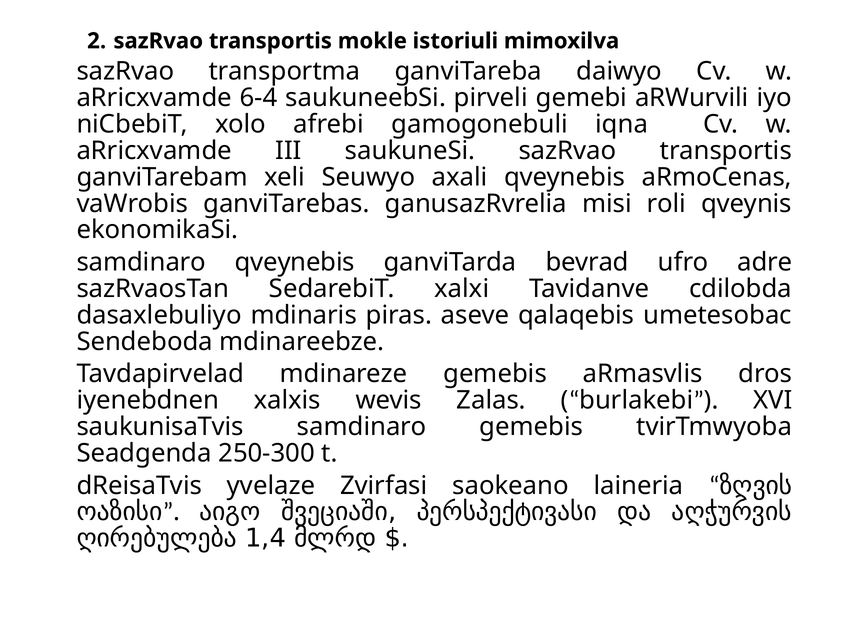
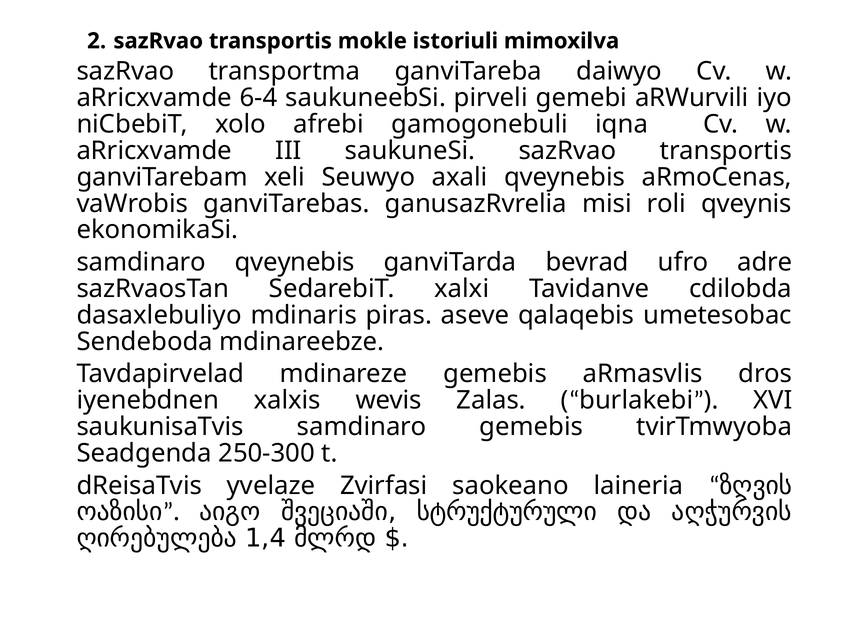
პერსპექტივასი: პერსპექტივასი -> სტრუქტურული (507, 512)
